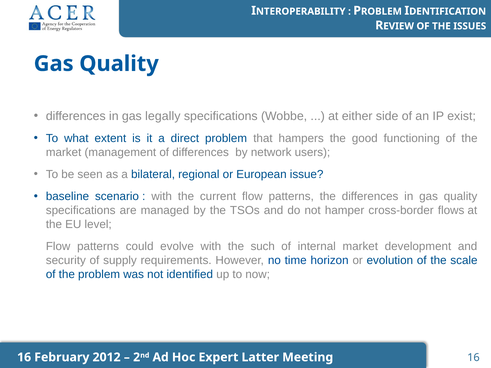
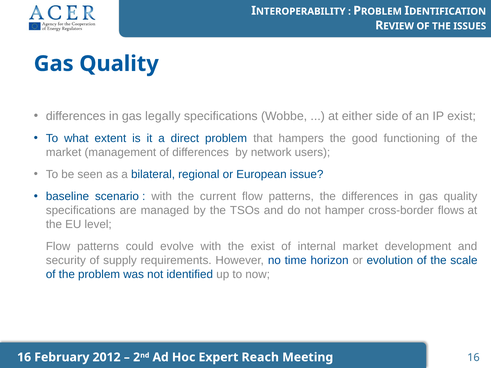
the such: such -> exist (263, 247)
Latter: Latter -> Reach (260, 357)
